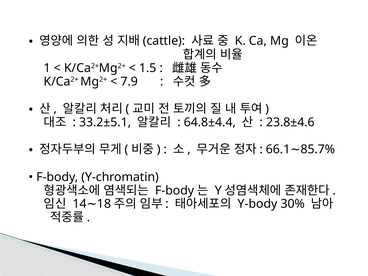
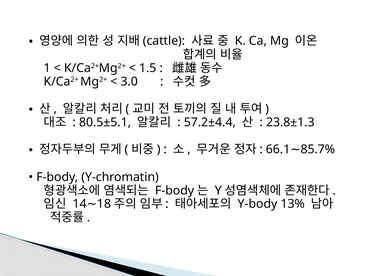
7.9: 7.9 -> 3.0 (129, 82)
33.2±5.1: 33.2±5.1 -> 80.5±5.1 (105, 122)
64.8±4.4: 64.8±4.4 -> 57.2±4.4 (210, 122)
23.8±4.6: 23.8±4.6 -> 23.8±1.3 (290, 122)
30%: 30% -> 13% (293, 204)
